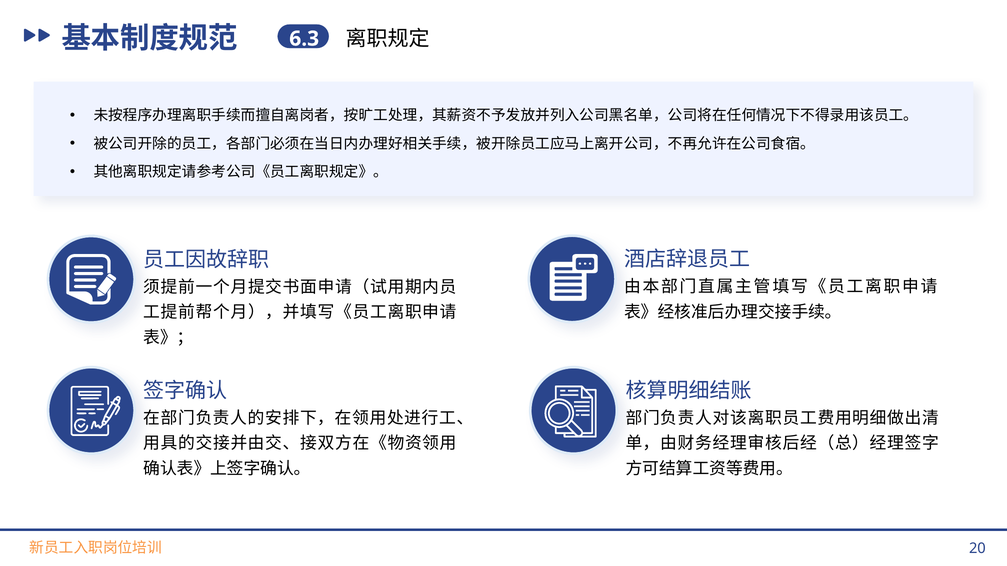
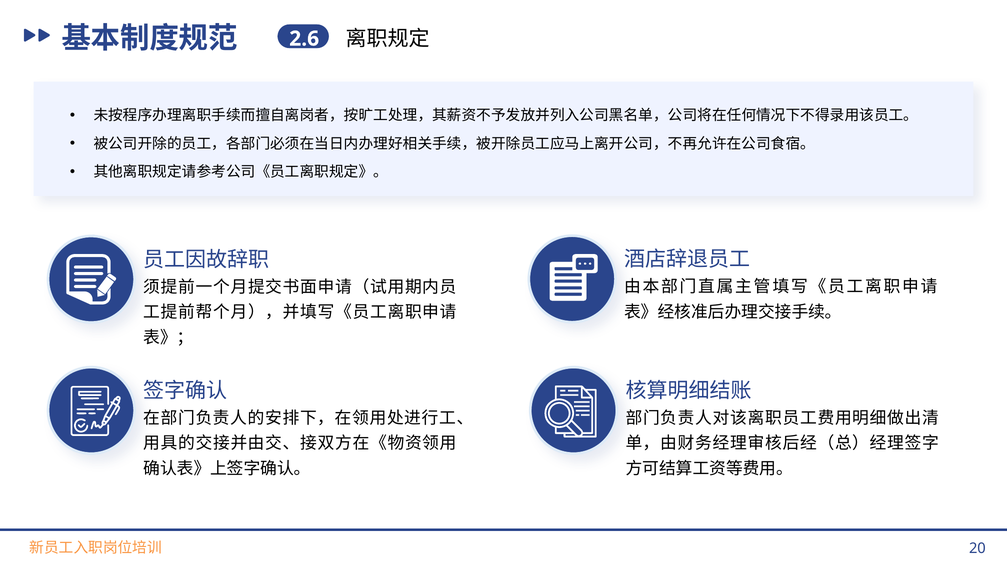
6.3: 6.3 -> 2.6 (304, 39)
